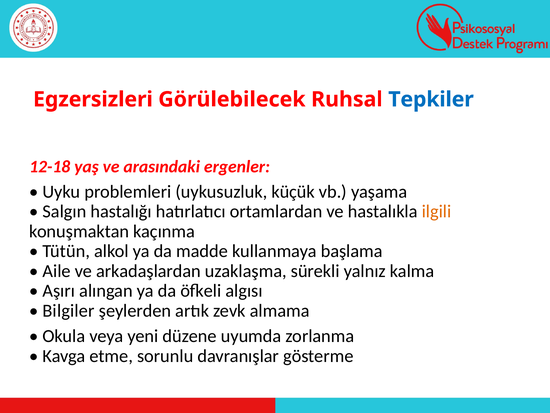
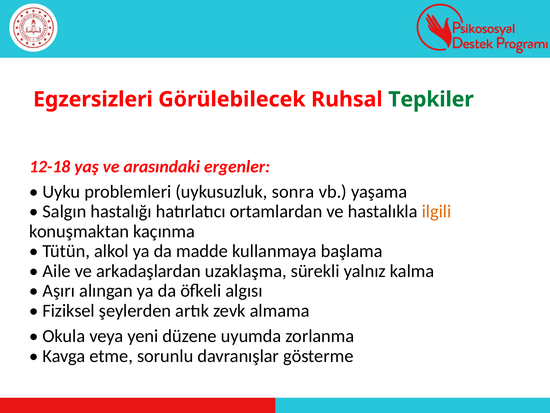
Tepkiler colour: blue -> green (431, 99)
küçük: küçük -> sonra (293, 192)
Bilgiler: Bilgiler -> Fiziksel (69, 310)
